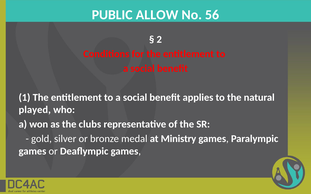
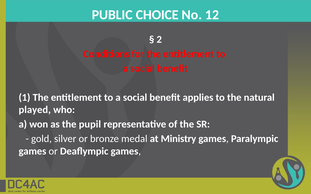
ALLOW: ALLOW -> CHOICE (157, 15)
56: 56 -> 12 (212, 15)
clubs: clubs -> pupil (90, 125)
